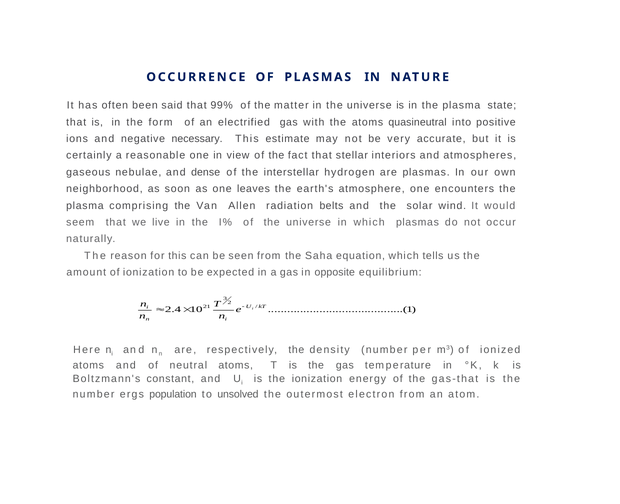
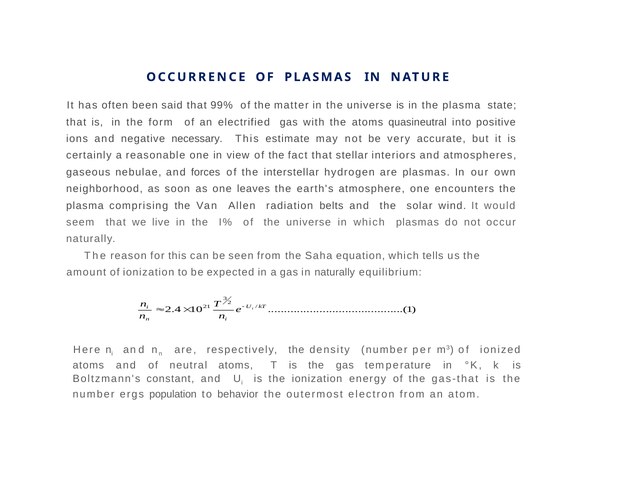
dense: dense -> forces (206, 172)
in opposite: opposite -> naturally (335, 273)
unsolved: unsolved -> behavior (238, 395)
